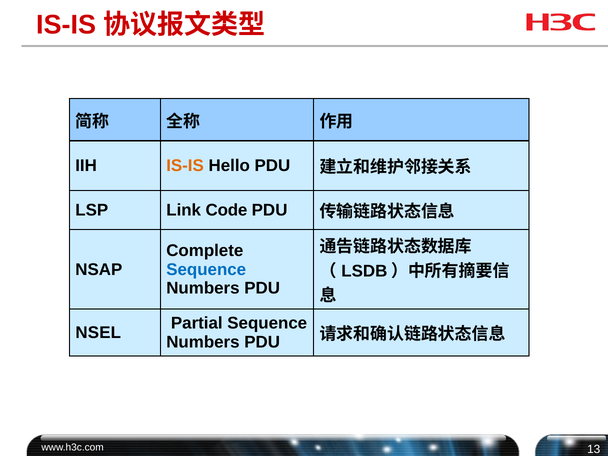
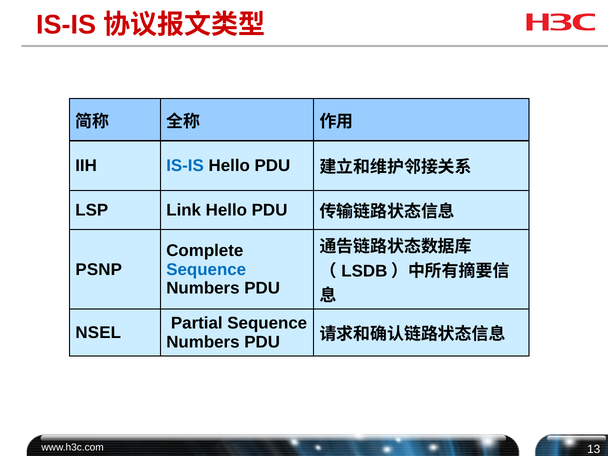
IS-IS colour: orange -> blue (185, 166)
Link Code: Code -> Hello (226, 210)
NSAP: NSAP -> PSNP (99, 270)
